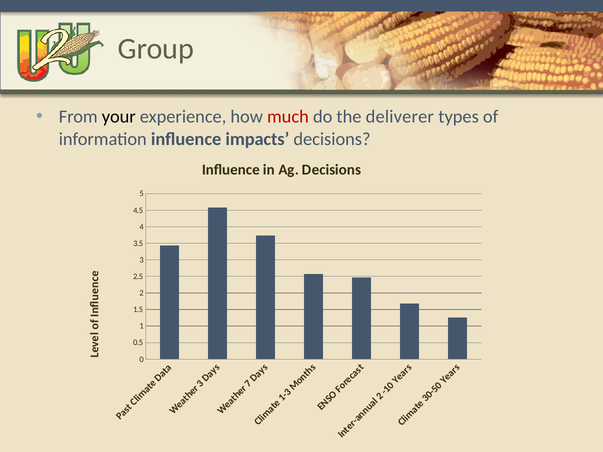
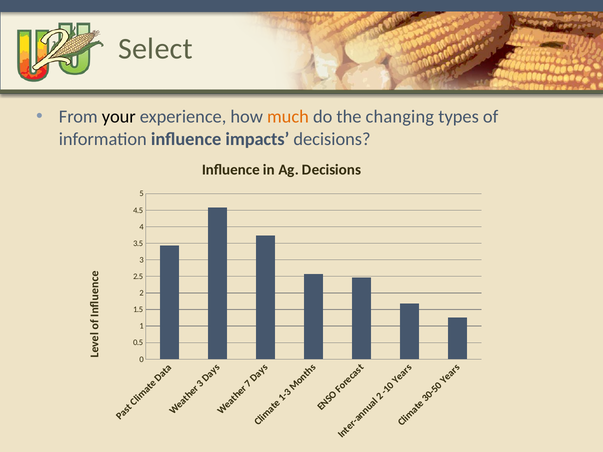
Group: Group -> Select (156, 49)
much colour: red -> orange (288, 117)
deliverer: deliverer -> changing (400, 117)
